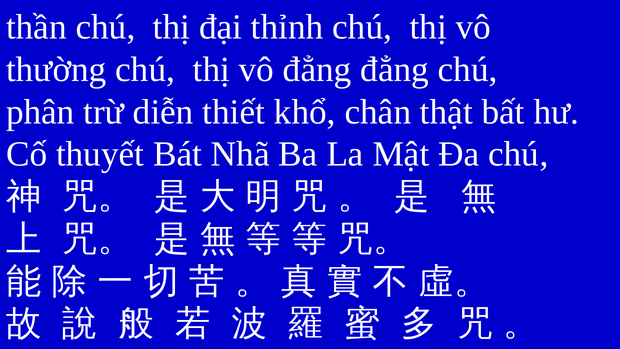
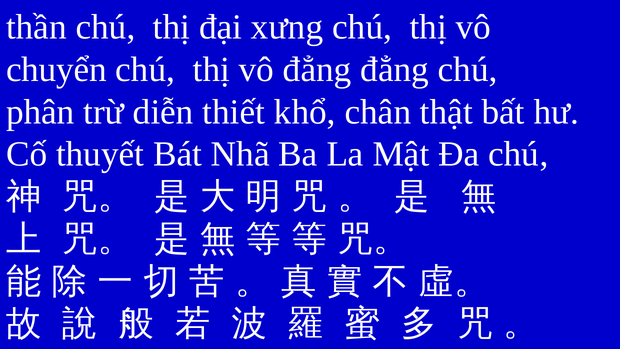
thỉnh: thỉnh -> xưng (287, 27)
thường: thường -> chuyển (56, 69)
